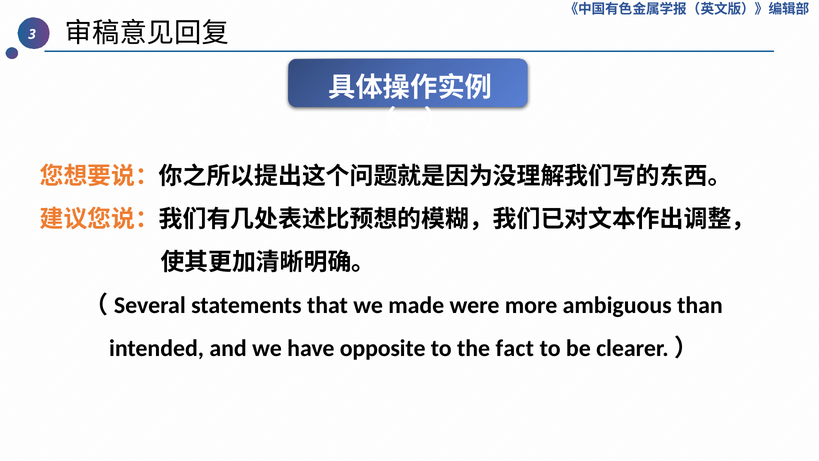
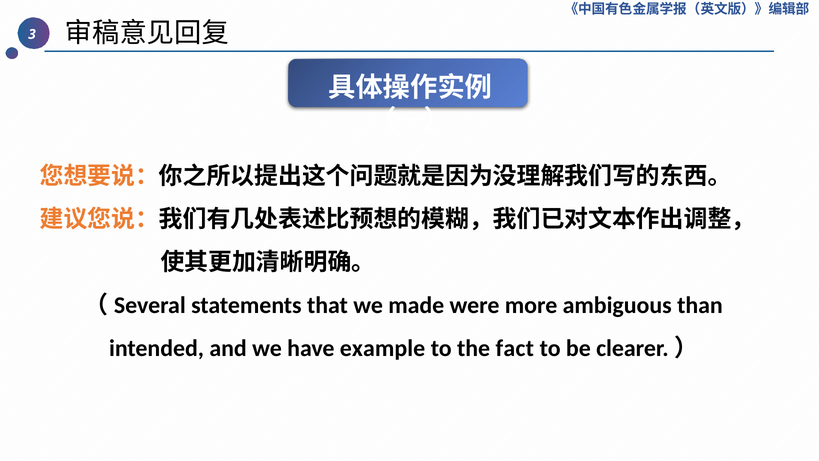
opposite: opposite -> example (383, 348)
